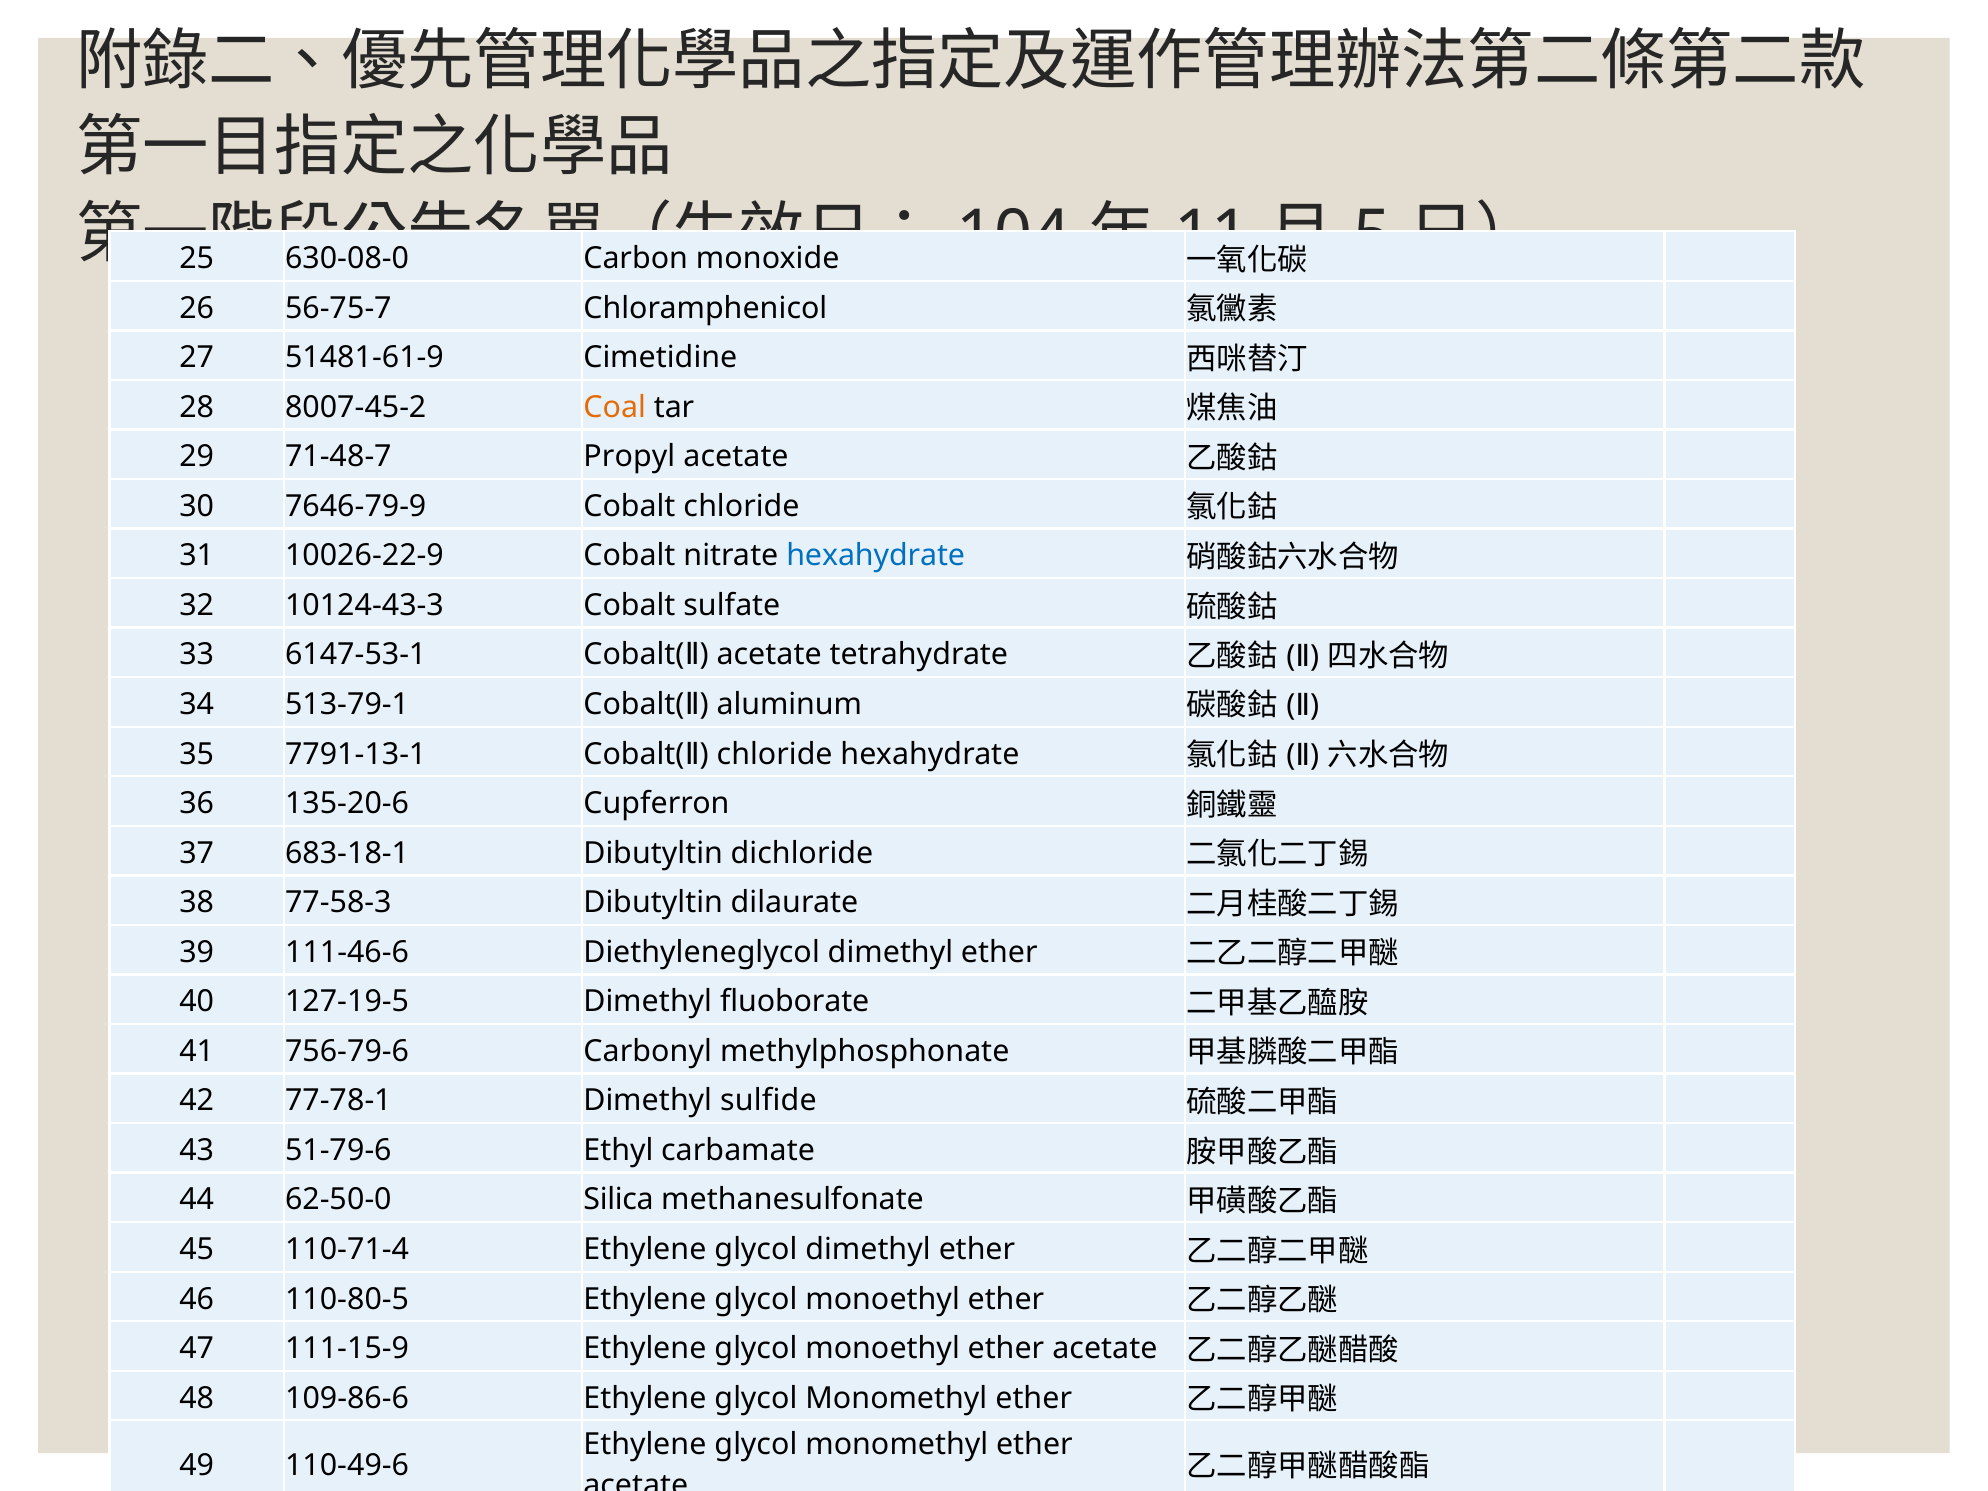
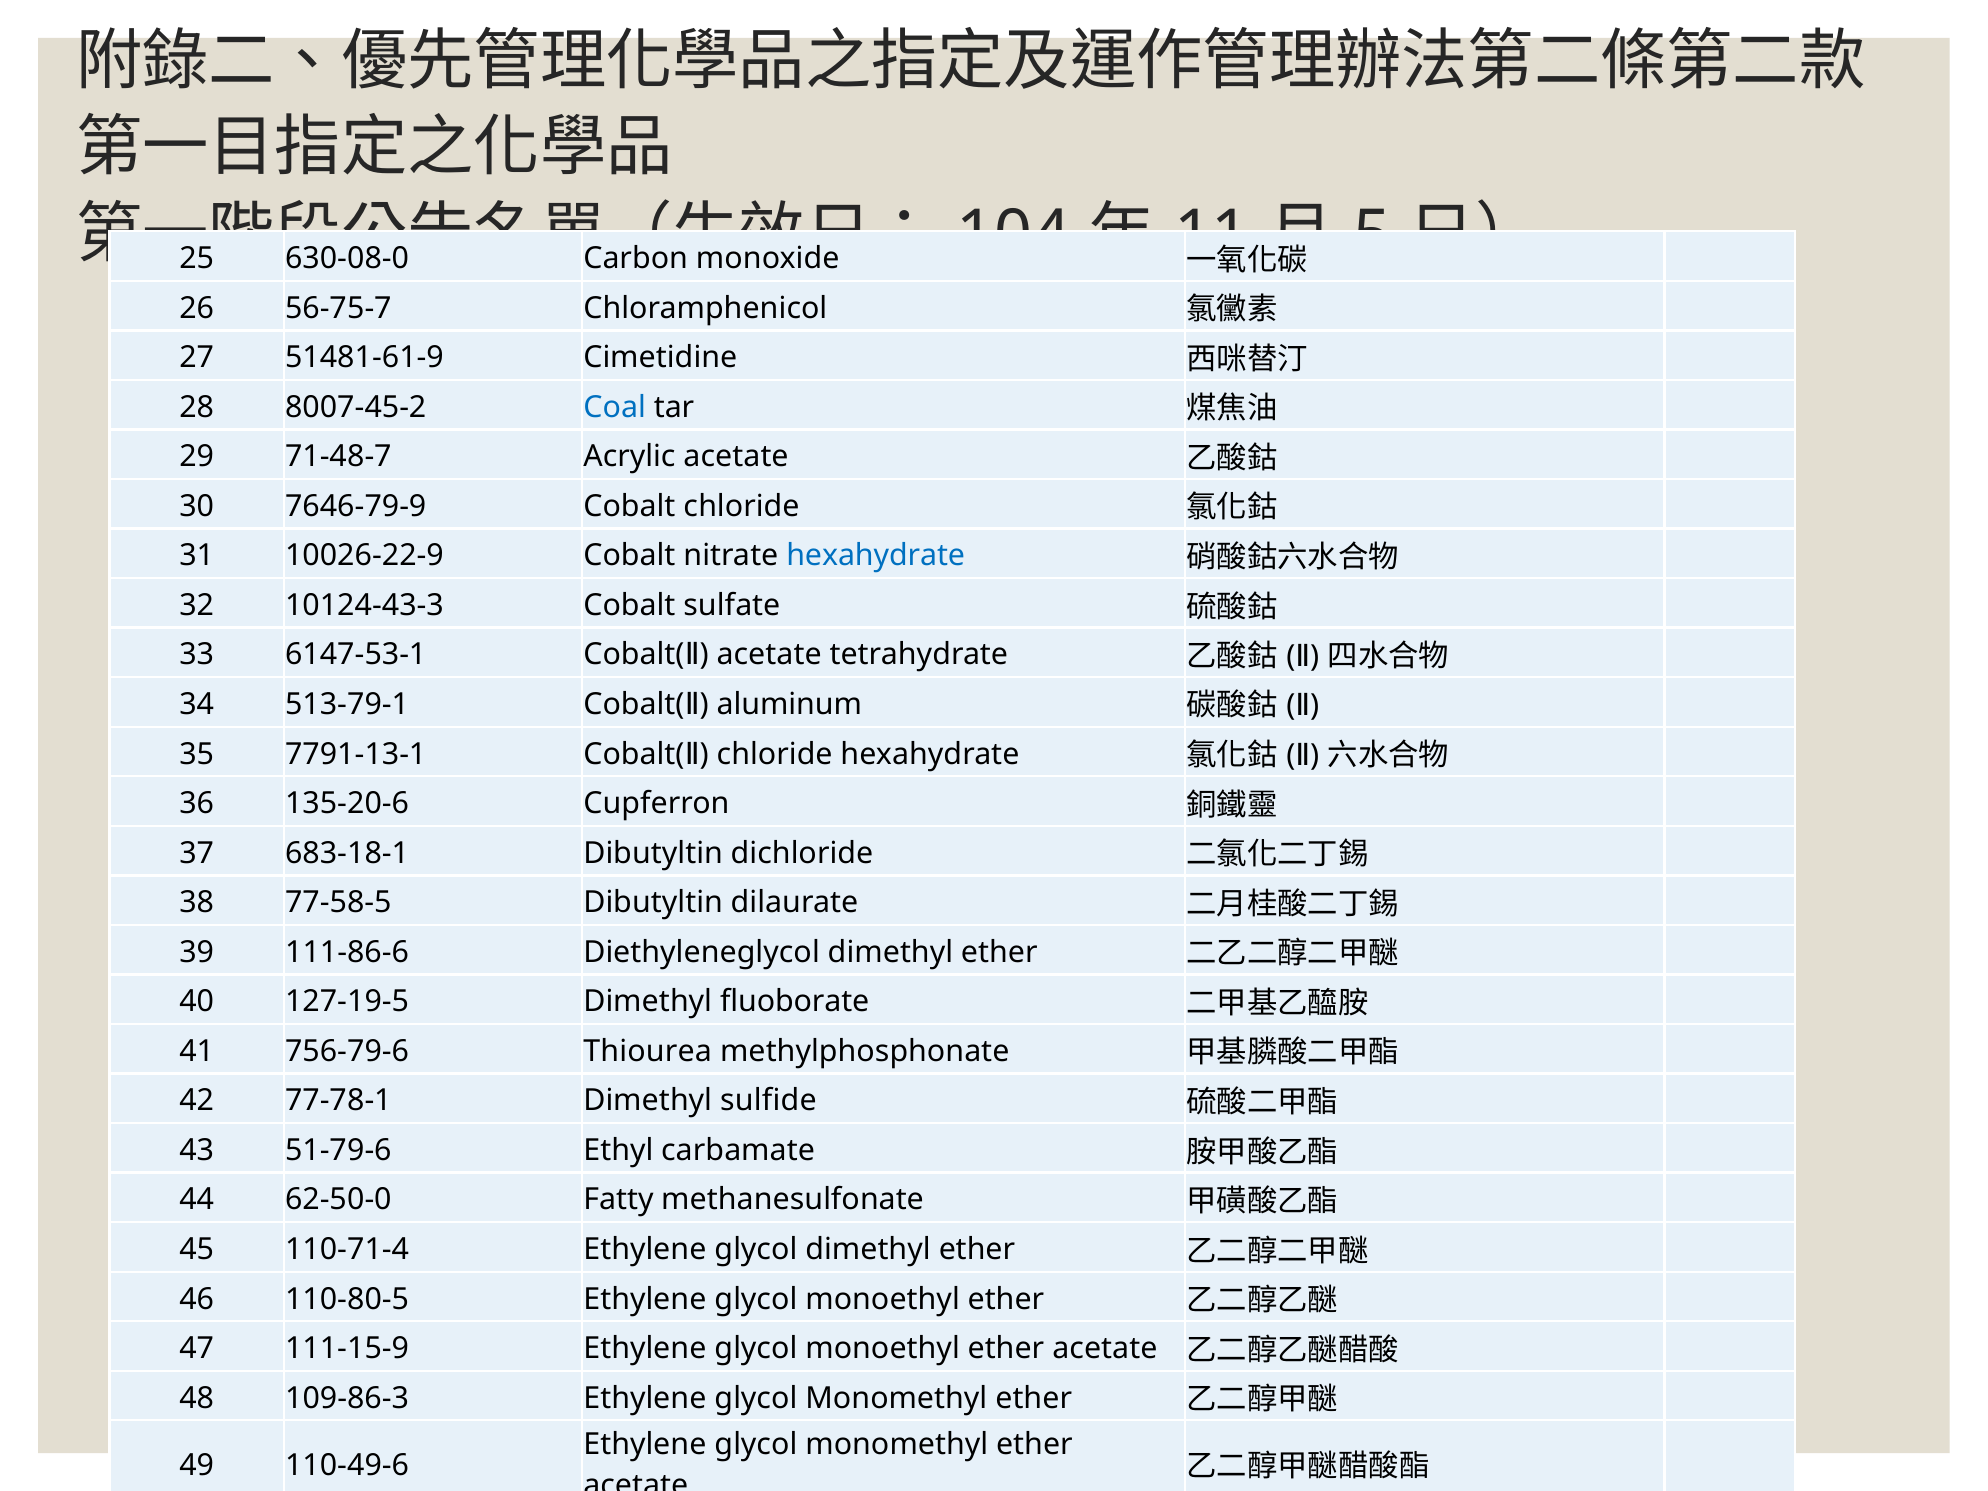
Coal colour: orange -> blue (615, 407)
Propyl: Propyl -> Acrylic (629, 457)
77-58-3: 77-58-3 -> 77-58-5 (338, 903)
111-46-6: 111-46-6 -> 111-86-6 (347, 952)
Carbonyl: Carbonyl -> Thiourea (648, 1051)
Silica: Silica -> Fatty (618, 1200)
109-86-6: 109-86-6 -> 109-86-3 (347, 1398)
